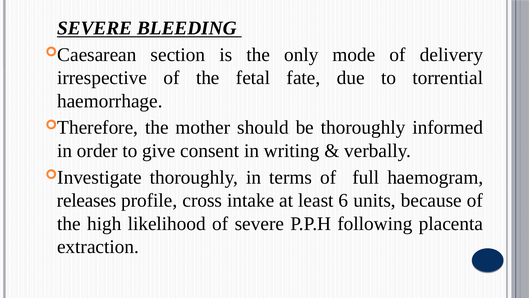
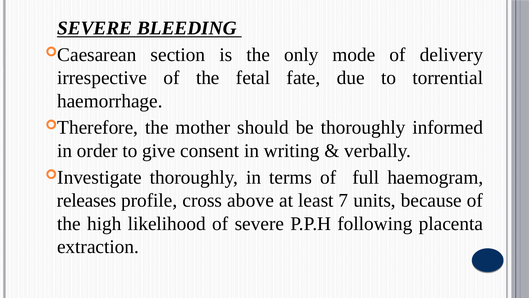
intake: intake -> above (251, 200)
6: 6 -> 7 (343, 200)
